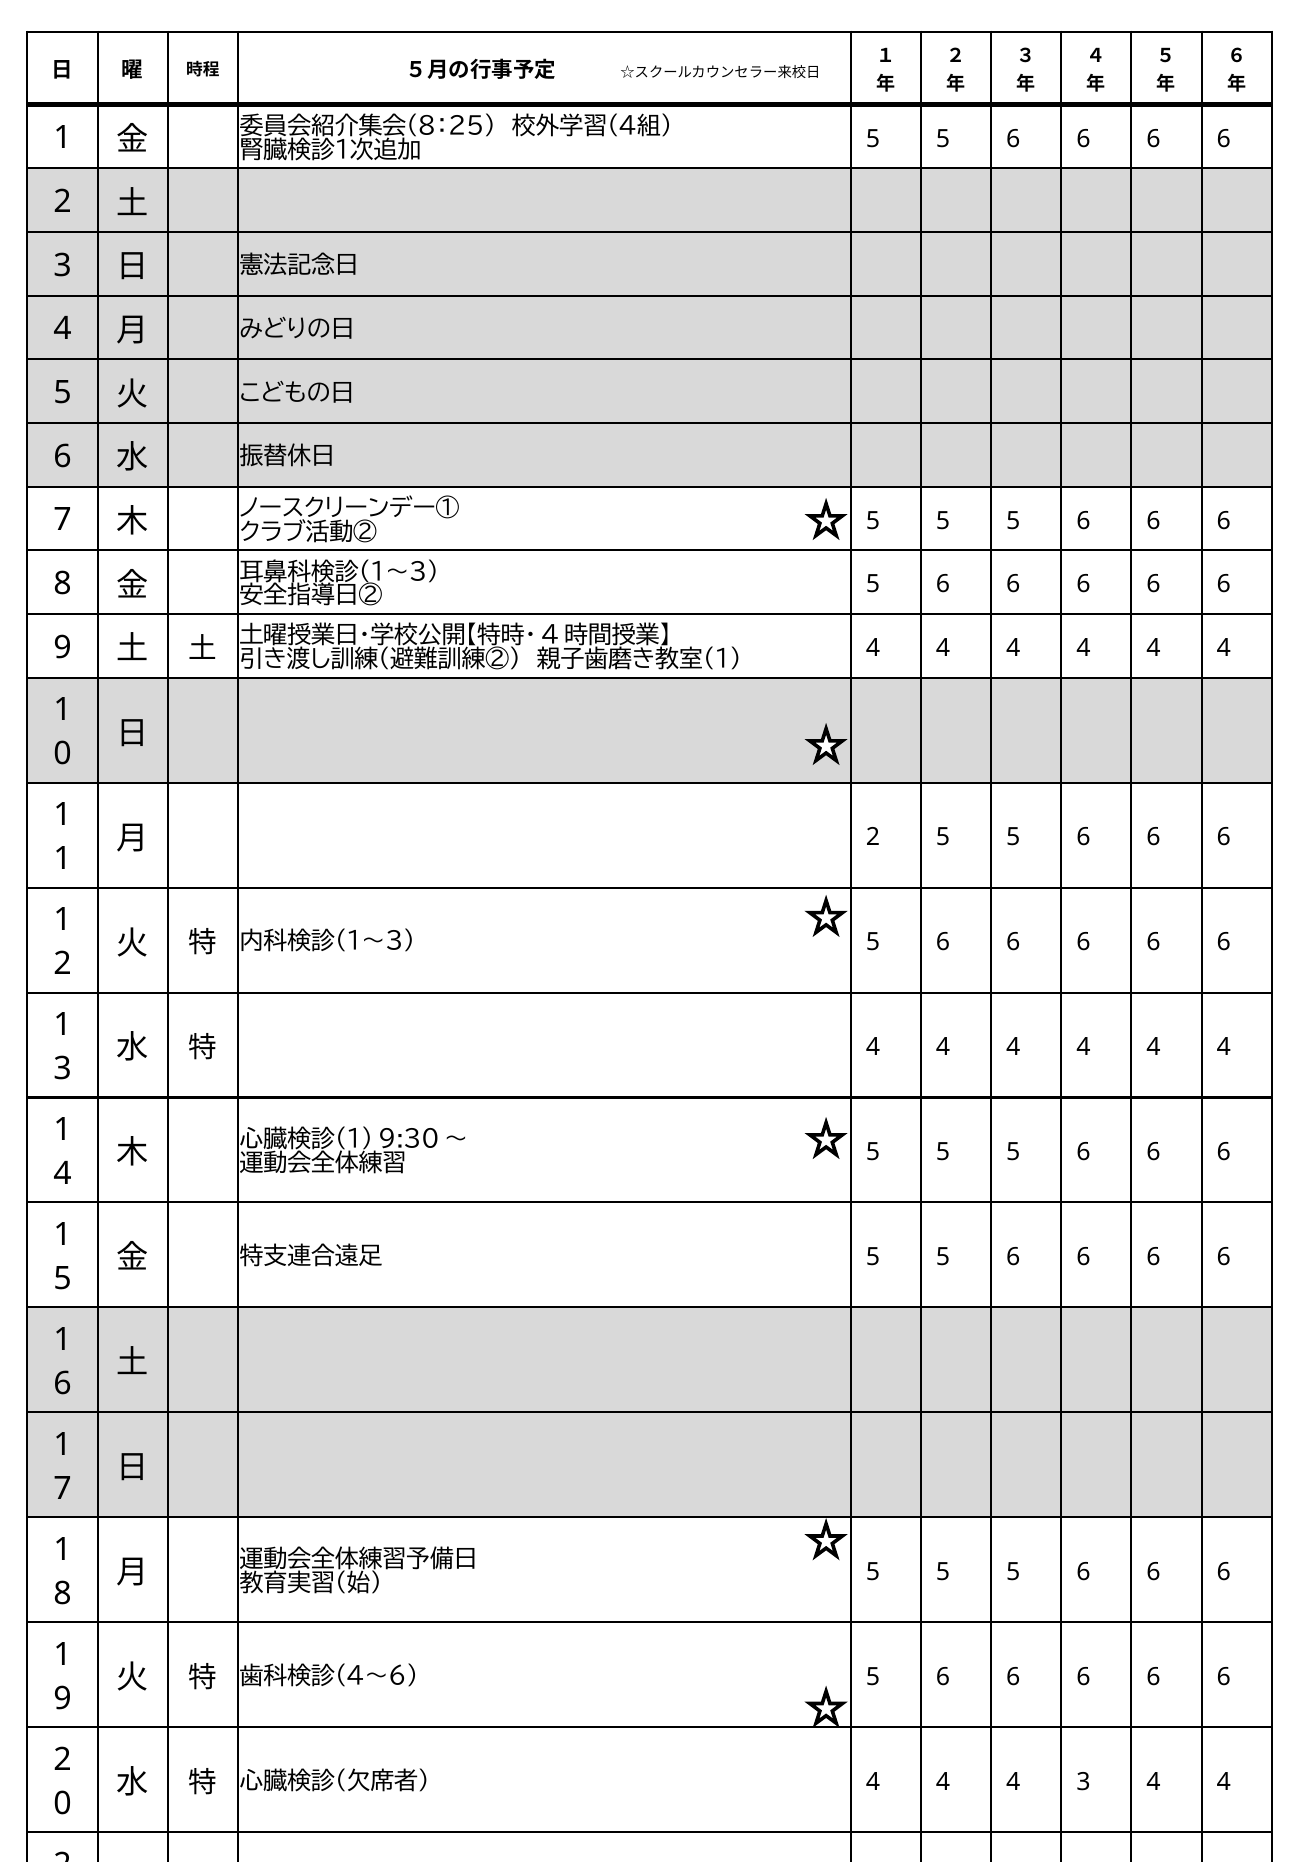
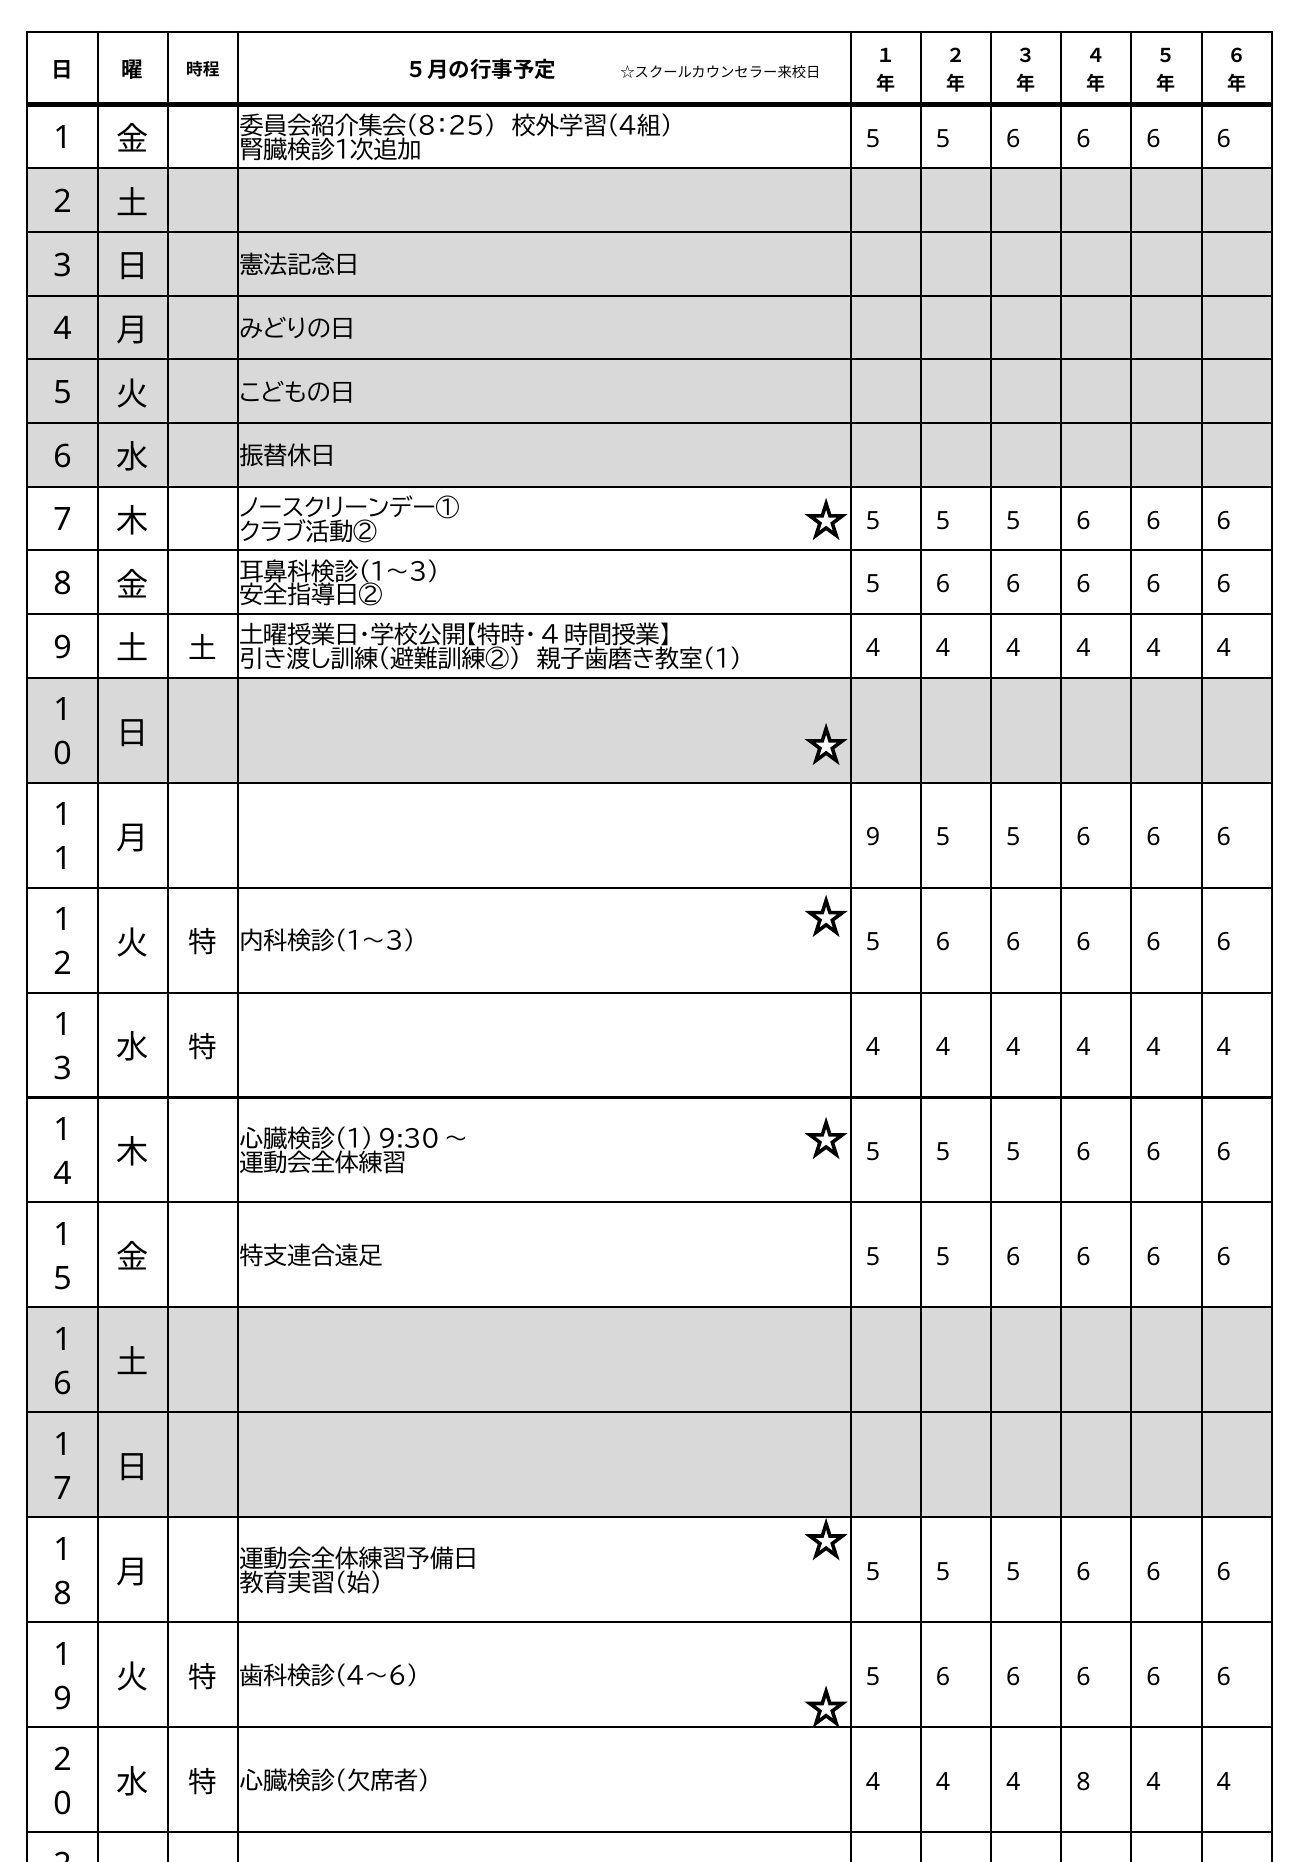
2: 2 -> 9 (873, 837)
4 3: 3 -> 8 (1083, 1782)
